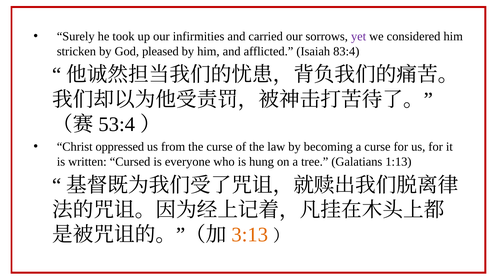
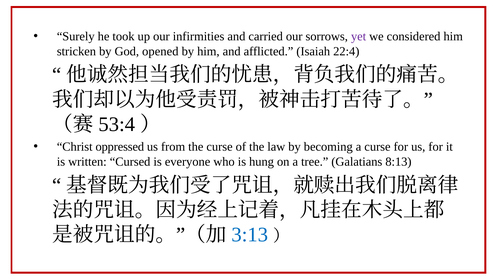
pleased: pleased -> opened (160, 51)
83:4: 83:4 -> 22:4 (346, 51)
1:13: 1:13 -> 8:13 (398, 162)
3:13 colour: orange -> blue (250, 235)
